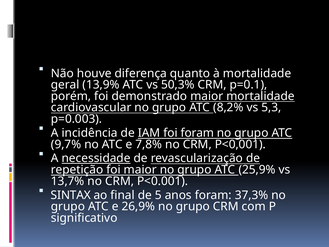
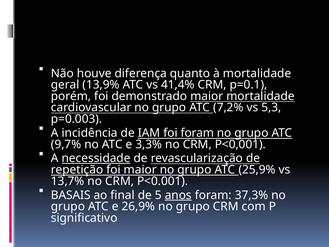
50,3%: 50,3% -> 41,4% (178, 85)
8,2%: 8,2% -> 7,2% (228, 107)
7,8%: 7,8% -> 3,3% (149, 144)
SINTAX: SINTAX -> BASAIS (71, 195)
anos underline: none -> present (178, 195)
